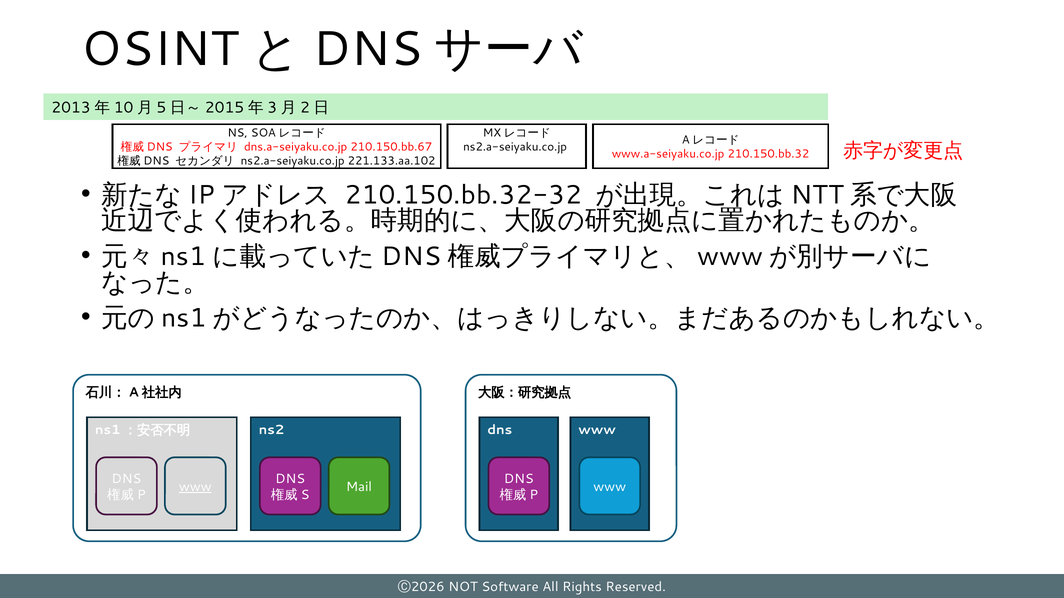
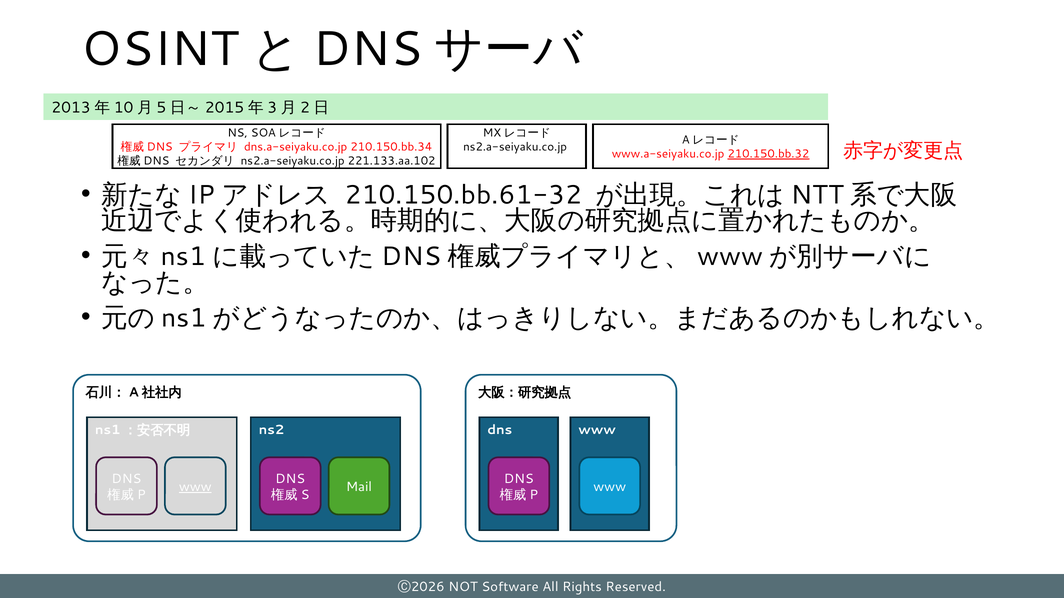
210.150.bb.67: 210.150.bb.67 -> 210.150.bb.34 (391, 147)
210.150.bb.32 underline: none -> present (768, 154)
210.150.bb.32-32: 210.150.bb.32-32 -> 210.150.bb.61-32 (463, 195)
